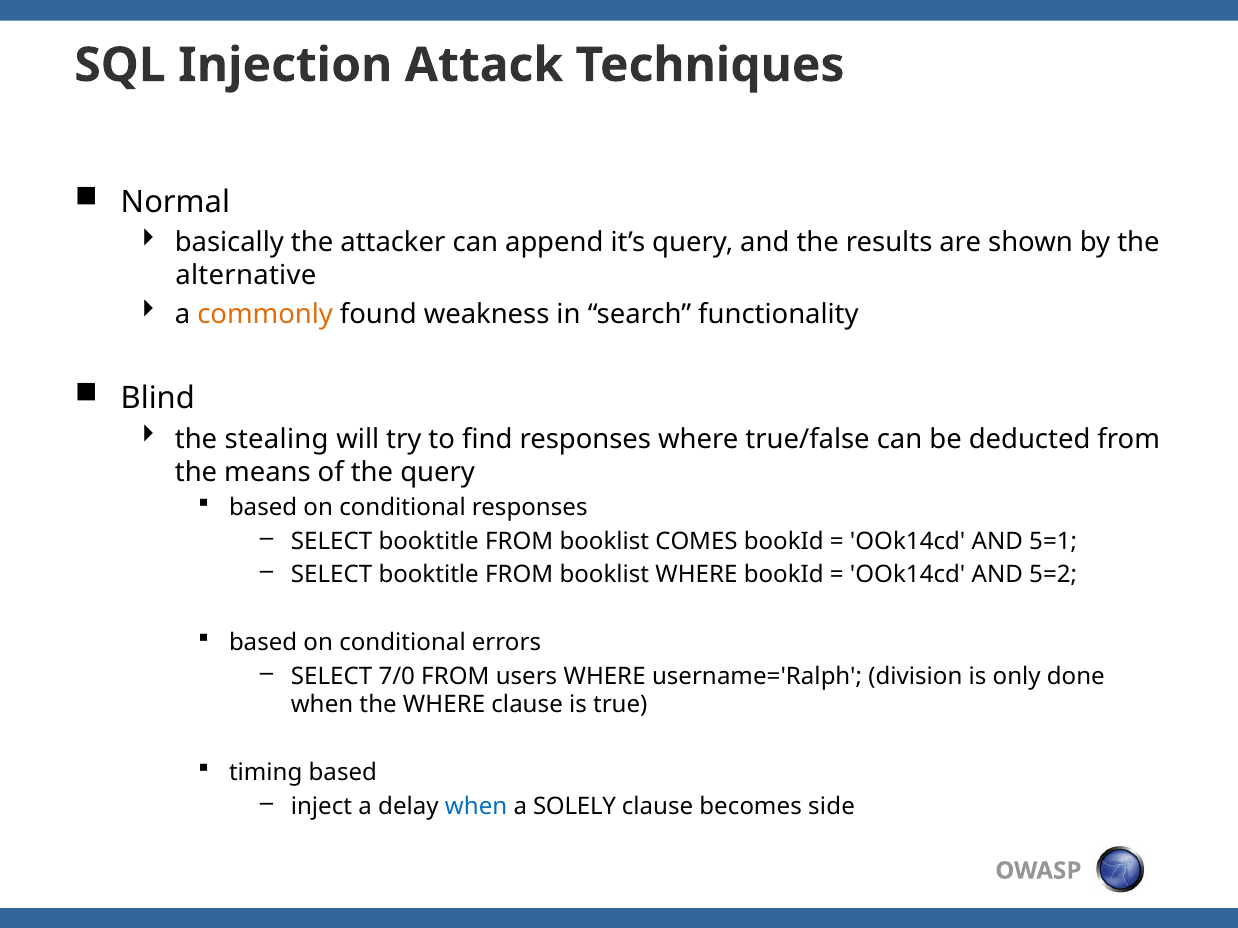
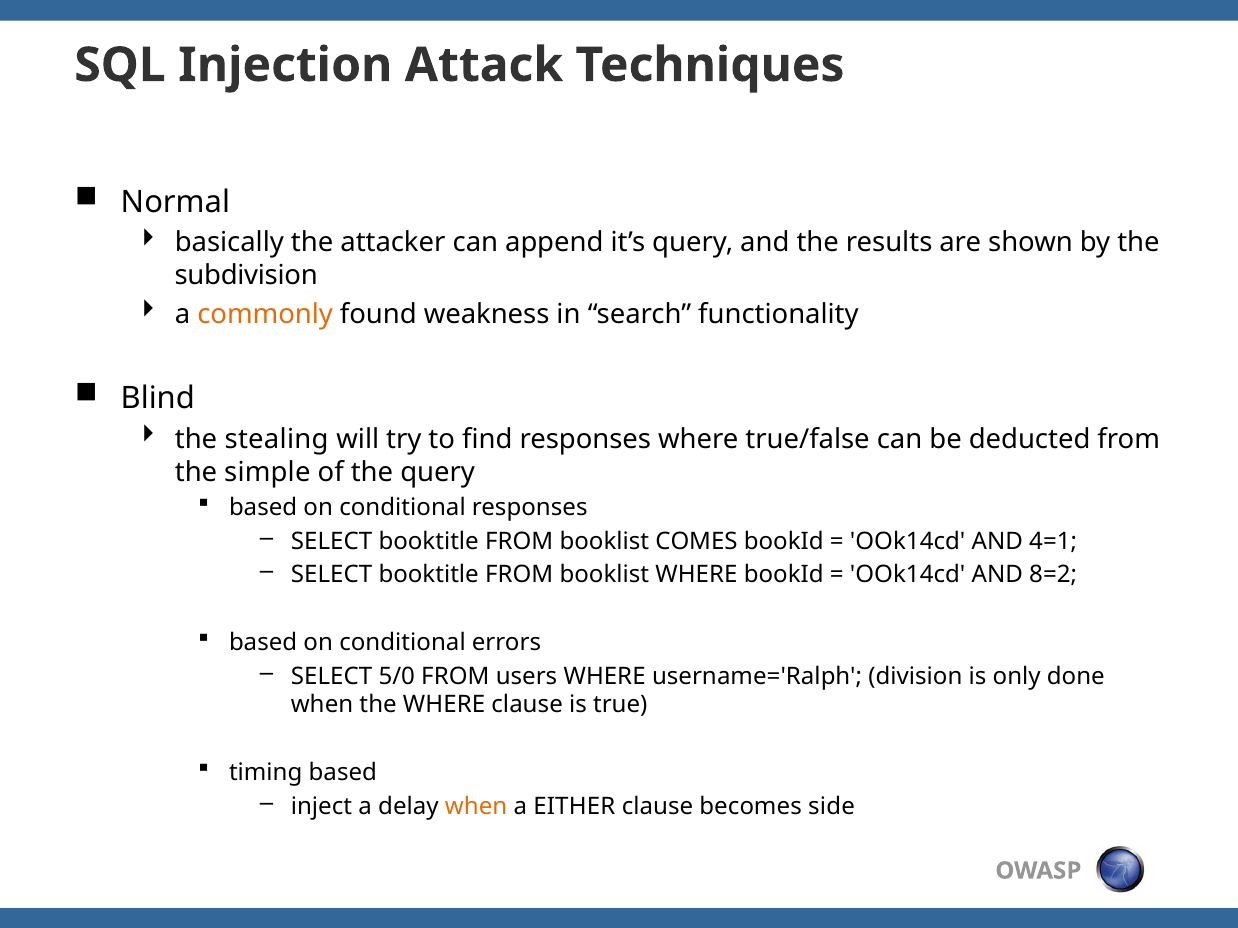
alternative: alternative -> subdivision (246, 276)
means: means -> simple (267, 472)
5=1: 5=1 -> 4=1 (1053, 542)
5=2: 5=2 -> 8=2 (1053, 575)
7/0: 7/0 -> 5/0 (397, 676)
when colour: blue -> orange (476, 807)
SOLELY: SOLELY -> EITHER (574, 807)
